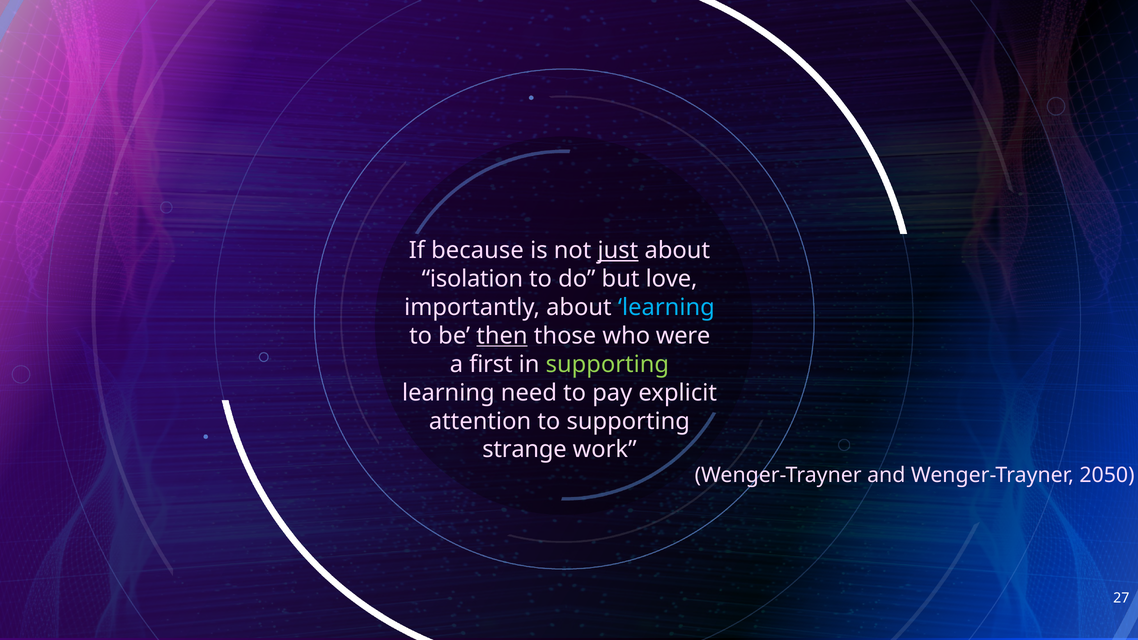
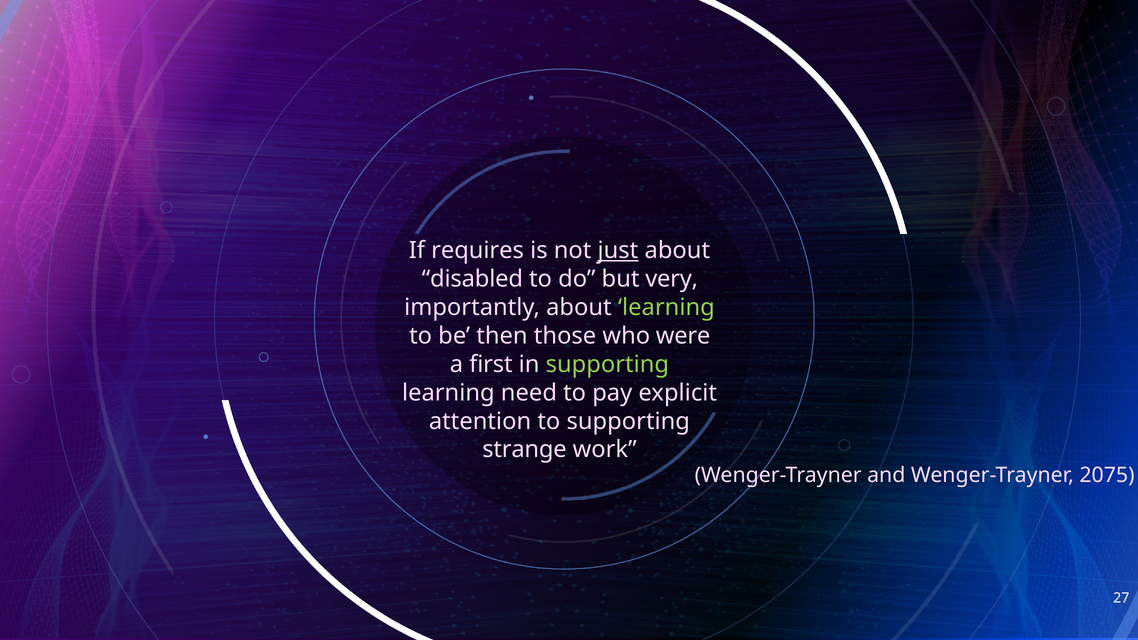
because: because -> requires (478, 251)
isolation: isolation -> disabled (472, 279)
love: love -> very (672, 279)
learning colour: light blue -> light green (666, 307)
then underline: present -> none (502, 336)
2050: 2050 -> 2075 (1107, 475)
